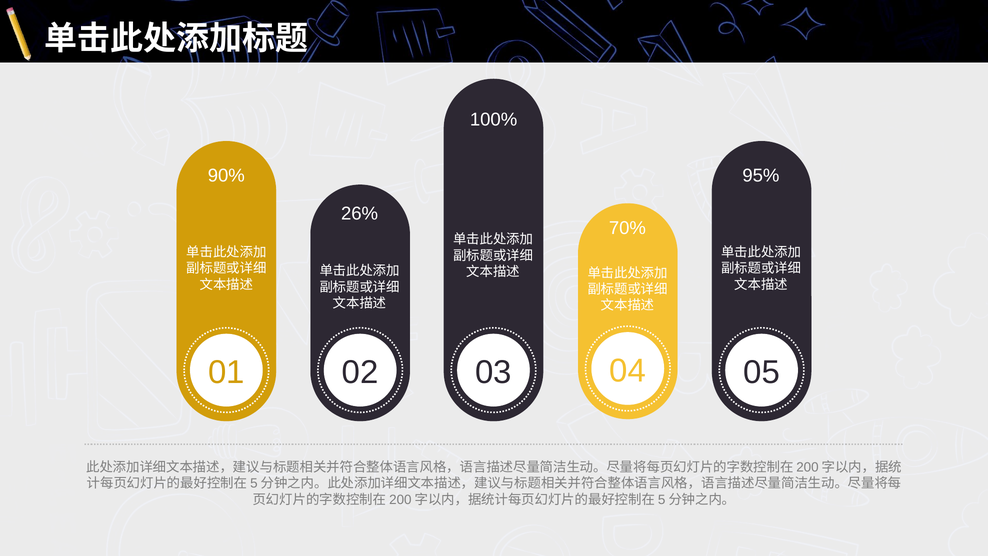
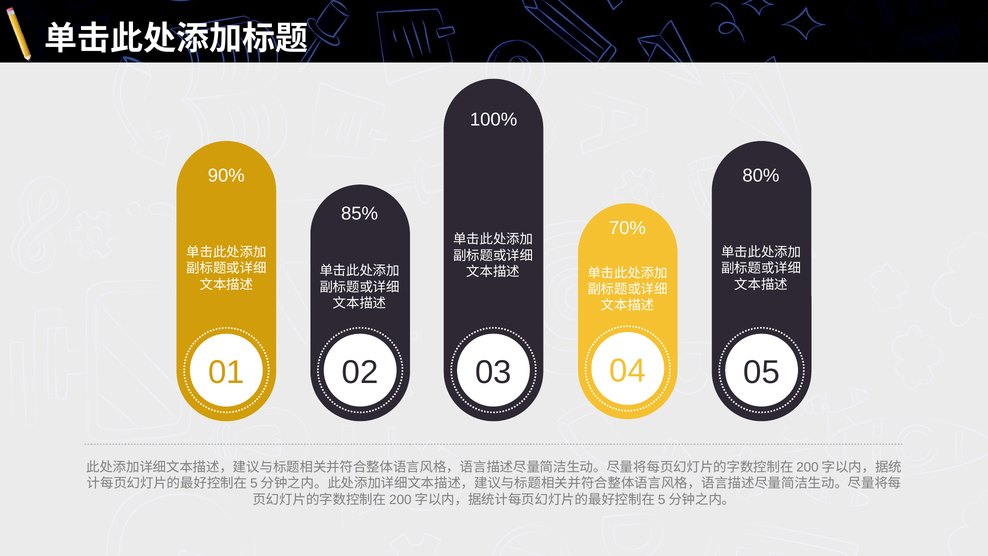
95%: 95% -> 80% (761, 176)
26%: 26% -> 85% (360, 213)
